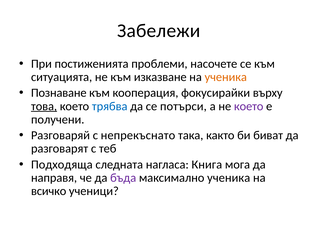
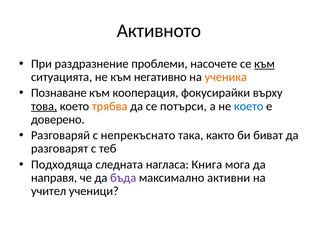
Забележи: Забележи -> Активното (159, 31)
постиженията: постиженията -> раздразнение (92, 64)
към underline: none -> present (264, 64)
изказване: изказване -> негативно (160, 77)
трябва colour: blue -> orange (110, 106)
което colour: purple -> blue (249, 106)
получени: получени -> доверено (58, 120)
максимално ученика: ученика -> активни (229, 178)
всичко: всичко -> учител (49, 192)
